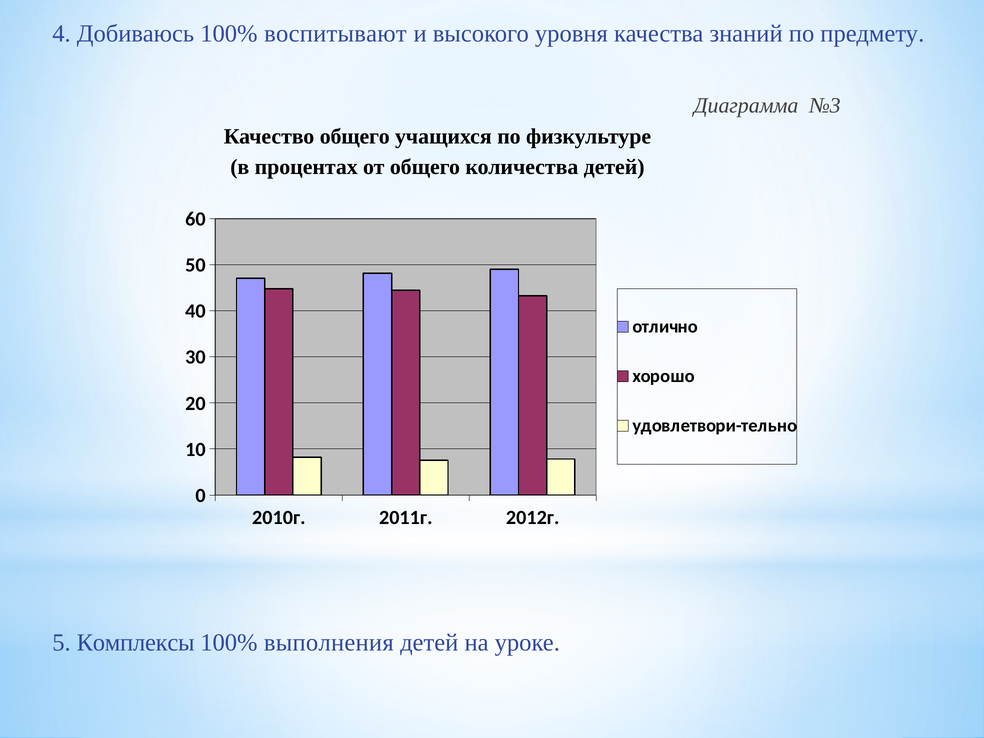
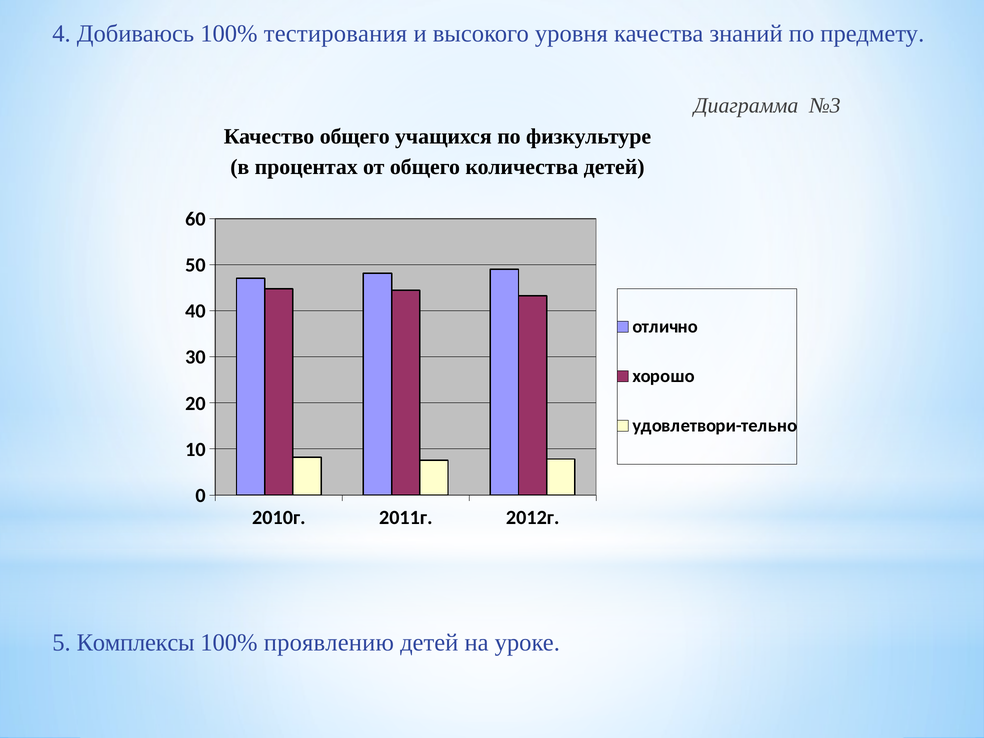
воспитывают: воспитывают -> тестирования (335, 34)
выполнения: выполнения -> проявлению (329, 642)
